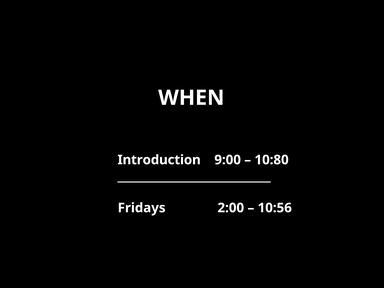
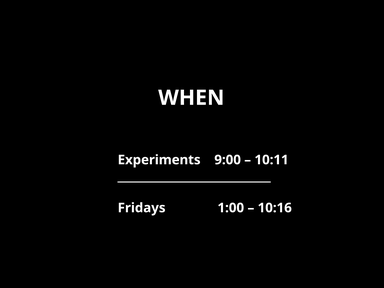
Introduction: Introduction -> Experiments (159, 160)
10:80: 10:80 -> 10:11 (272, 160)
2:00: 2:00 -> 1:00 (231, 208)
10:56: 10:56 -> 10:16 (275, 208)
